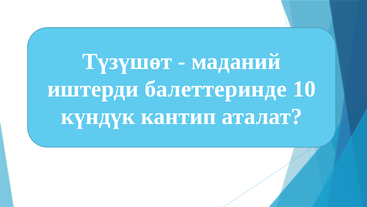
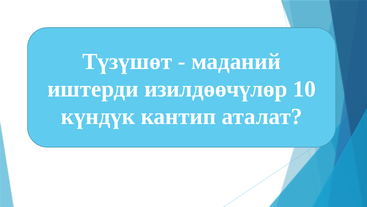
балеттеринде: балеттеринде -> изилдөөчүлөр (216, 89)
